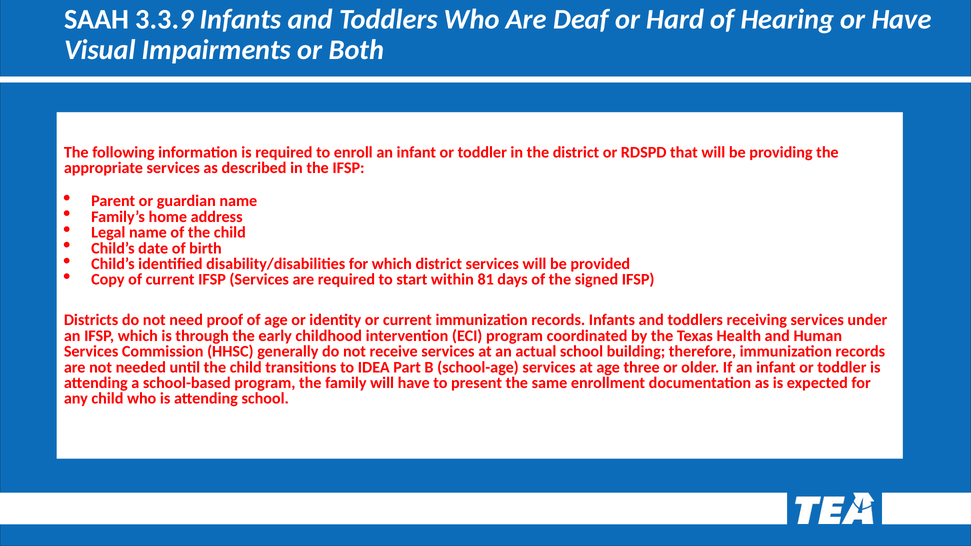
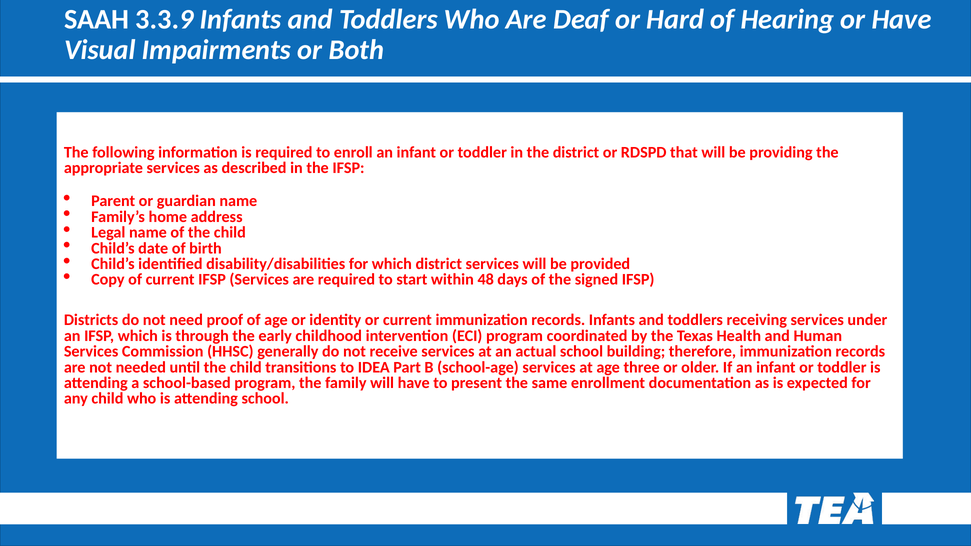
81: 81 -> 48 (486, 280)
